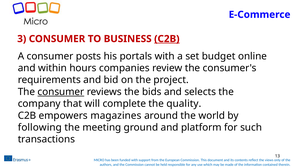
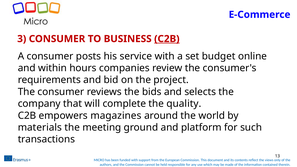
portals: portals -> service (136, 56)
consumer underline: present -> none (61, 92)
following: following -> materials (40, 127)
